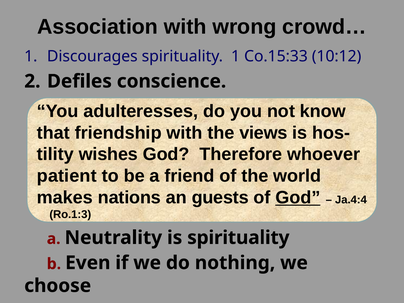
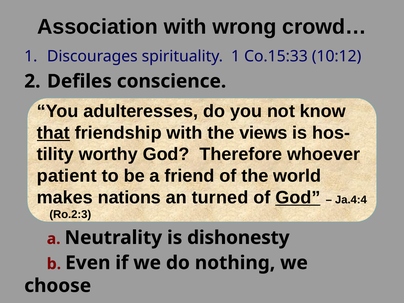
that underline: none -> present (53, 133)
wishes: wishes -> worthy (108, 154)
guests: guests -> turned (220, 198)
Ro.1:3: Ro.1:3 -> Ro.2:3 (70, 215)
is spirituality: spirituality -> dishonesty (238, 238)
